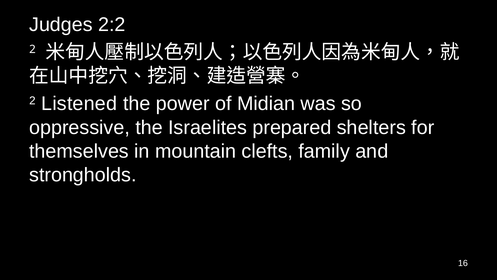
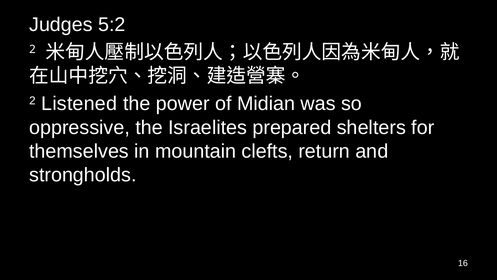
2:2: 2:2 -> 5:2 (112, 25)
family: family -> return (324, 151)
